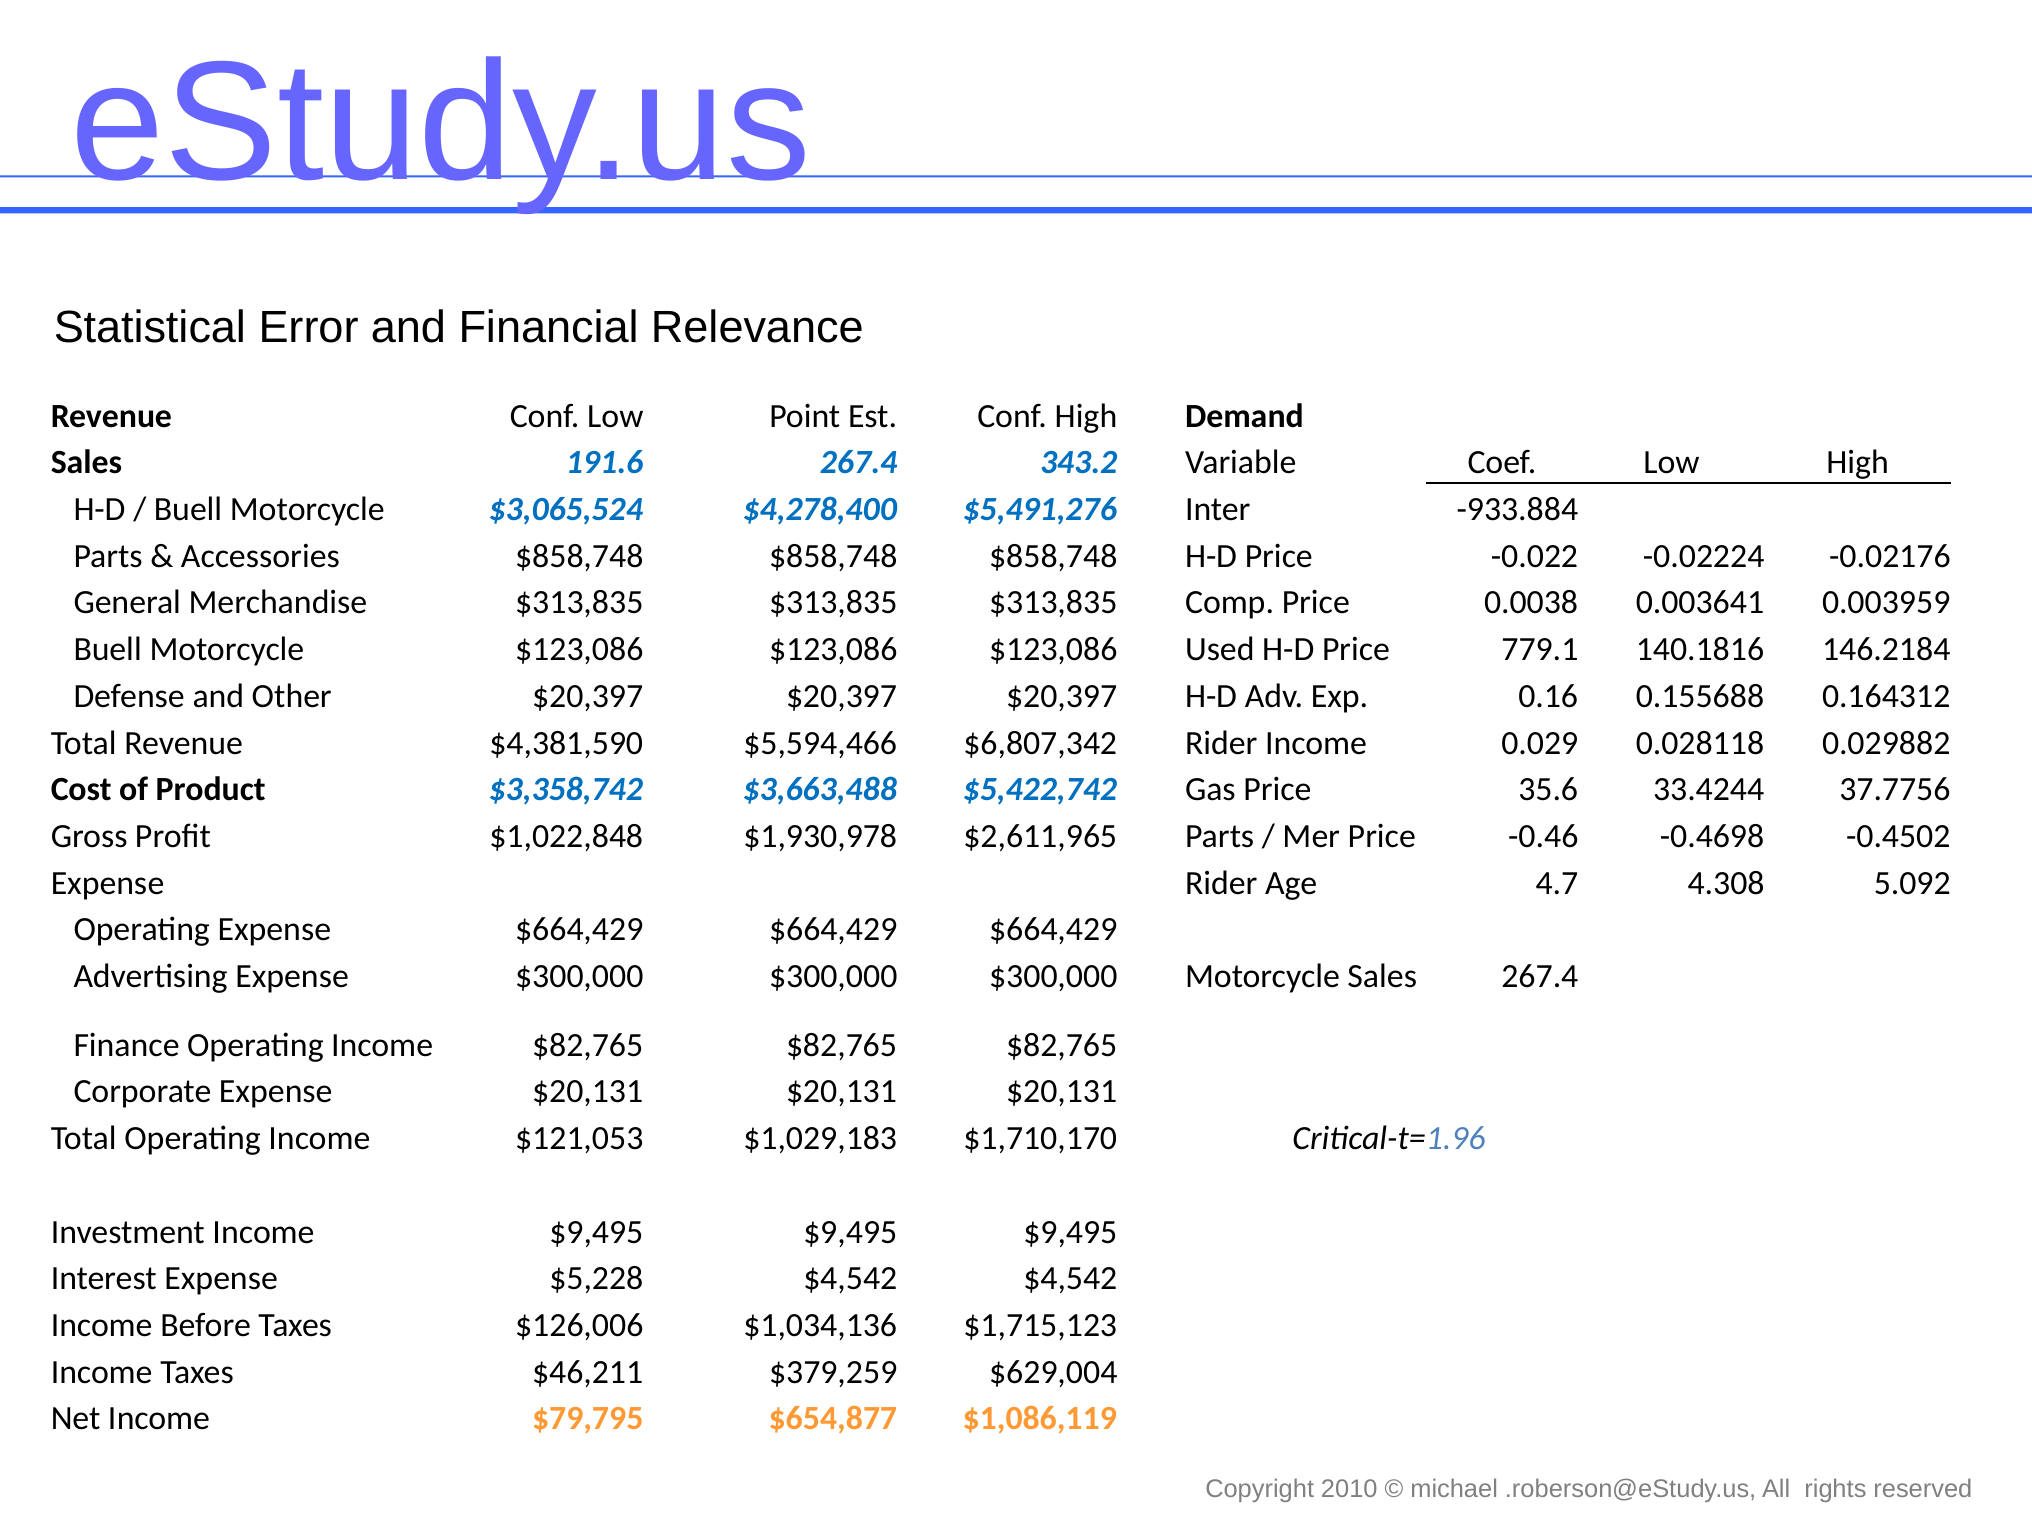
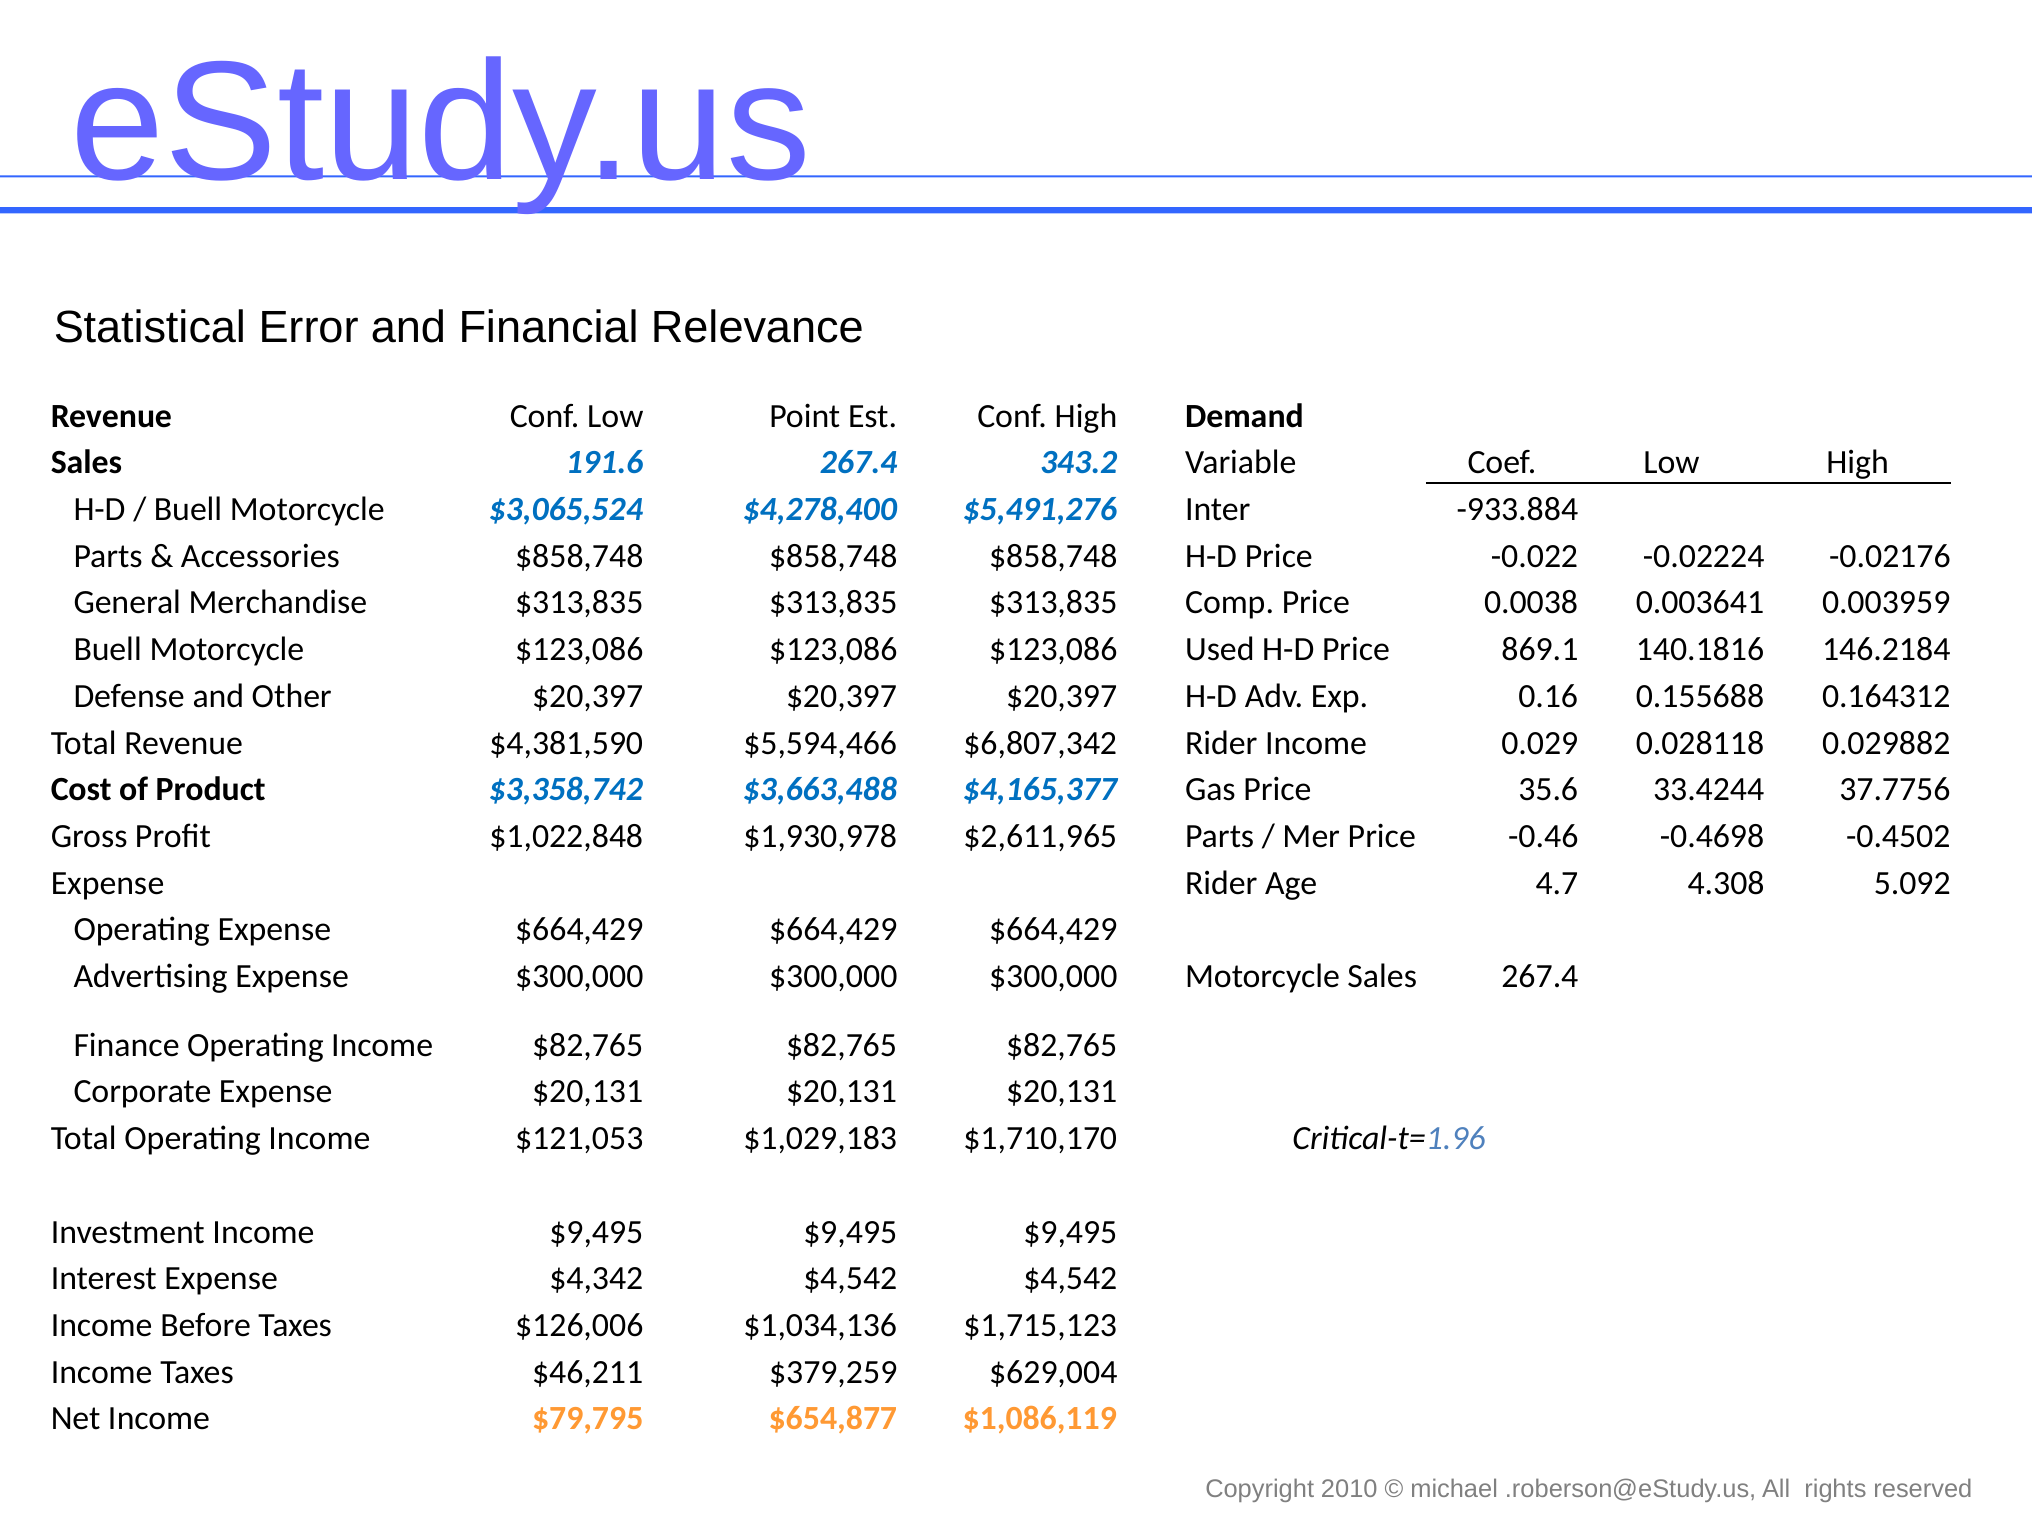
779.1: 779.1 -> 869.1 (1540, 649)
$5,422,742: $5,422,742 -> $4,165,377 (1040, 790)
$5,228: $5,228 -> $4,342 (596, 1279)
